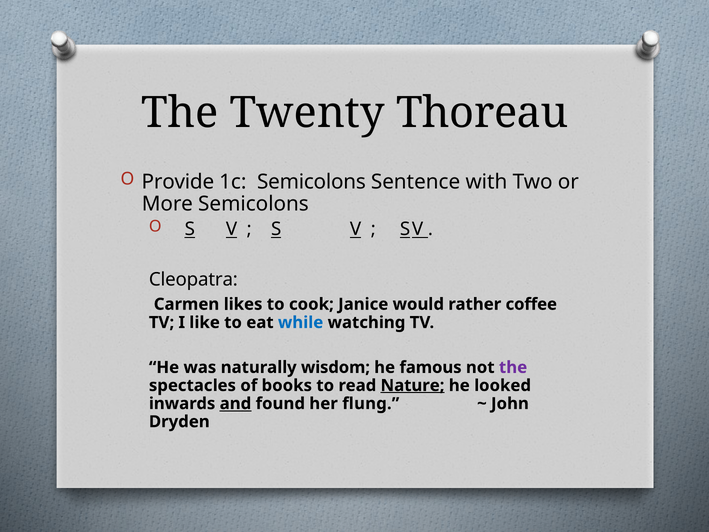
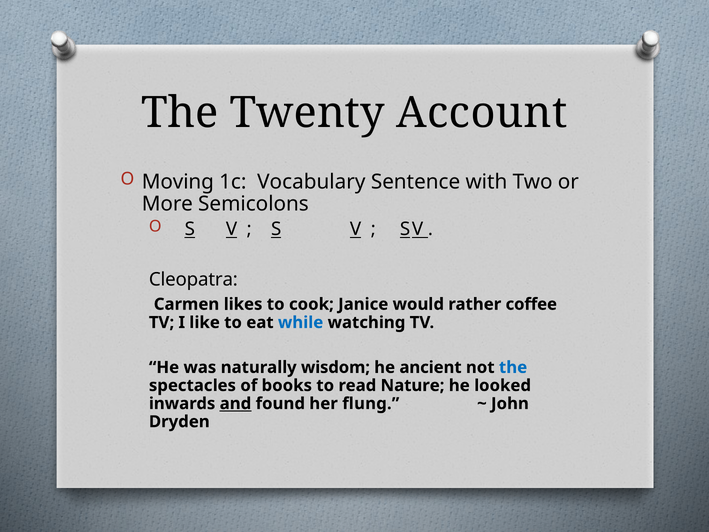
Thoreau: Thoreau -> Account (482, 113)
Provide: Provide -> Moving (178, 182)
1c Semicolons: Semicolons -> Vocabulary (311, 182)
famous: famous -> ancient (431, 367)
the colour: purple -> blue (513, 367)
Nature underline: present -> none (413, 385)
